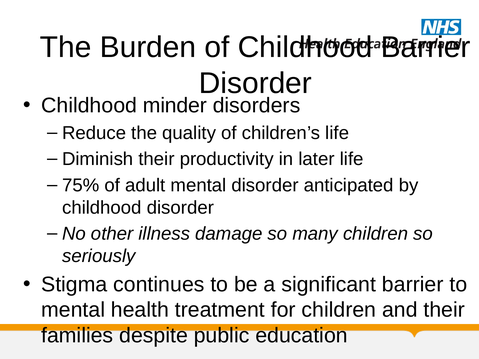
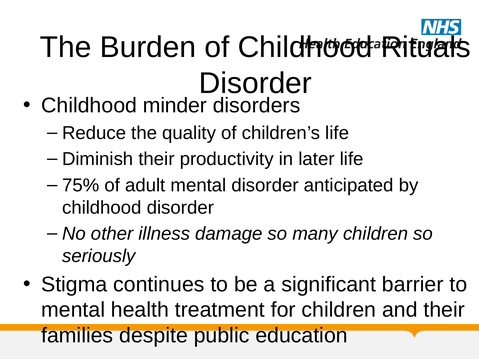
Childhood Barrier: Barrier -> Rituals (426, 47)
